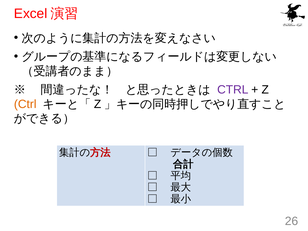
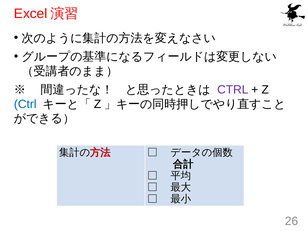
Ctrl colour: orange -> blue (25, 104)
